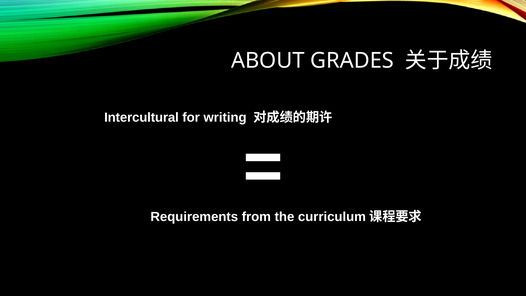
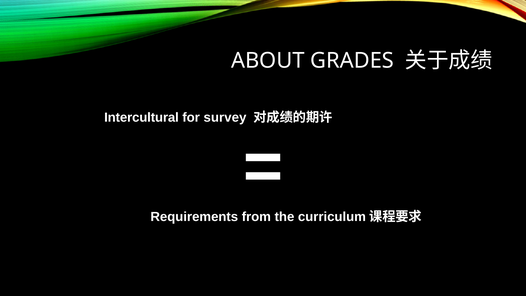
writing: writing -> survey (225, 118)
